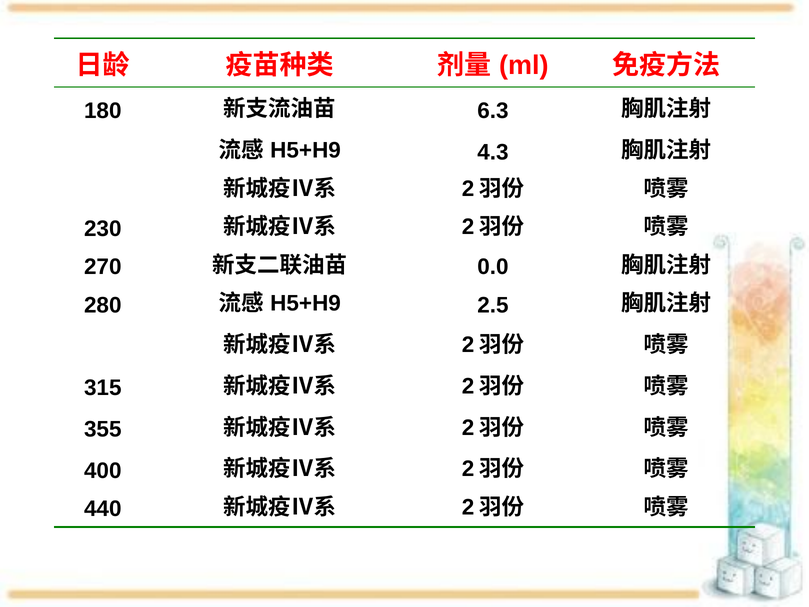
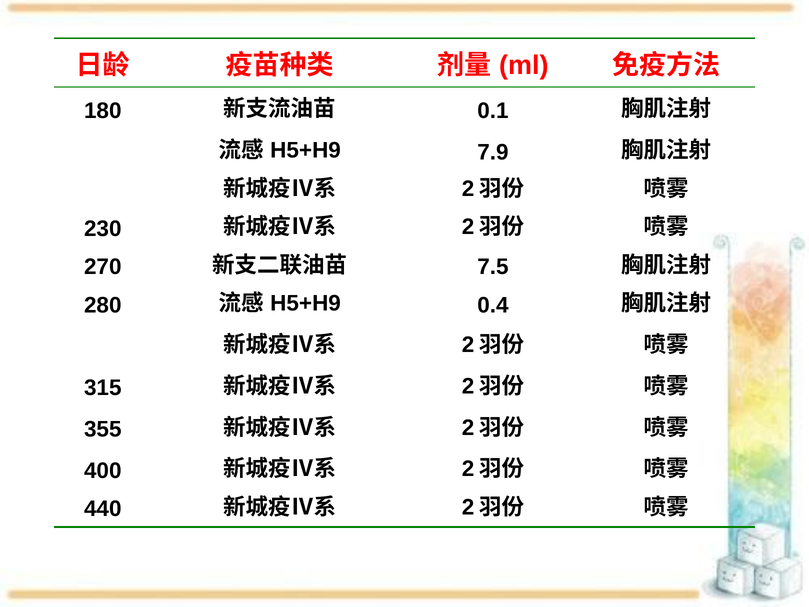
6.3: 6.3 -> 0.1 (493, 111)
4.3: 4.3 -> 7.9 (493, 152)
0.0: 0.0 -> 7.5 (493, 267)
2.5: 2.5 -> 0.4 (493, 305)
